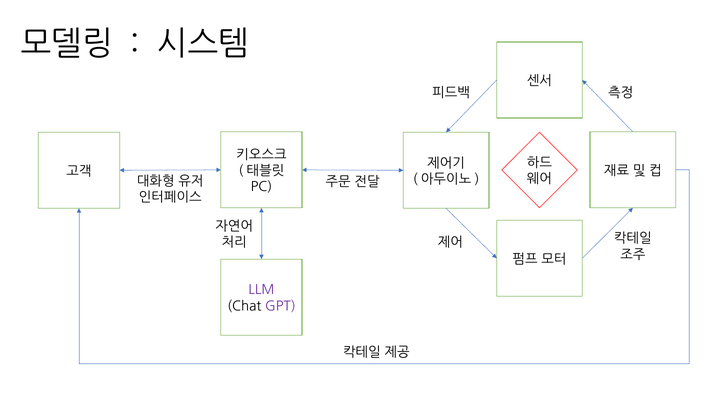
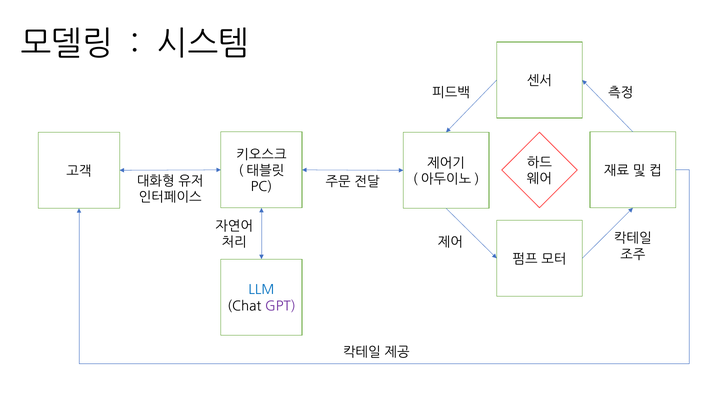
LLM colour: purple -> blue (261, 290)
